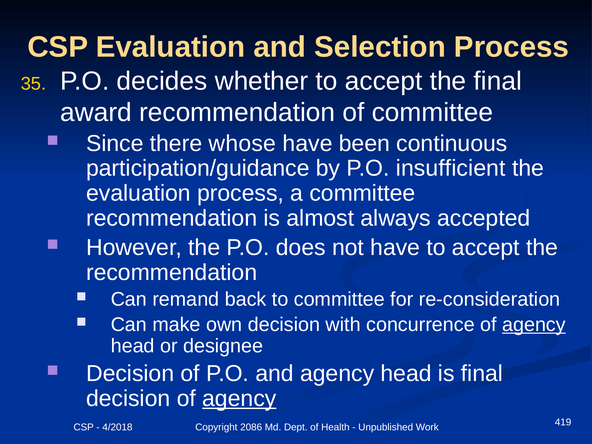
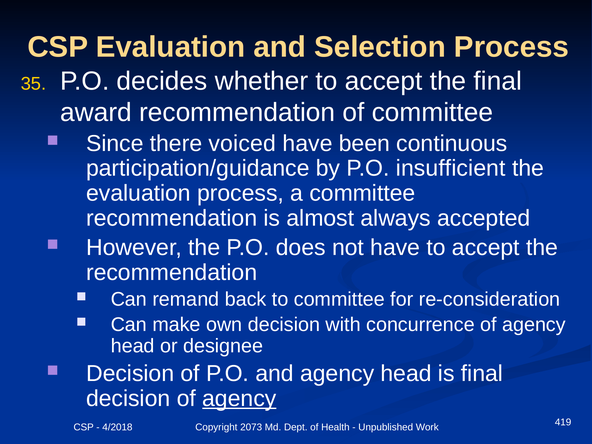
whose: whose -> voiced (242, 143)
agency underline: present -> none (534, 325)
2086: 2086 -> 2073 (251, 427)
